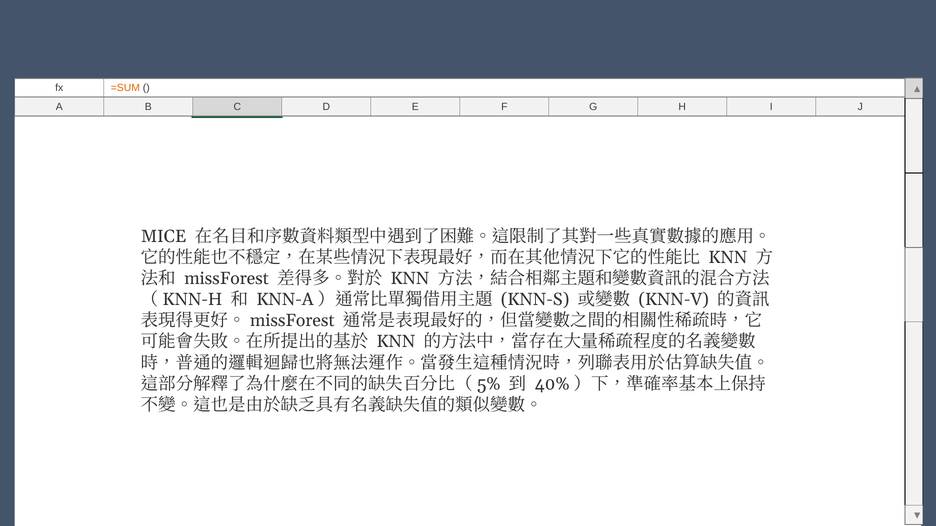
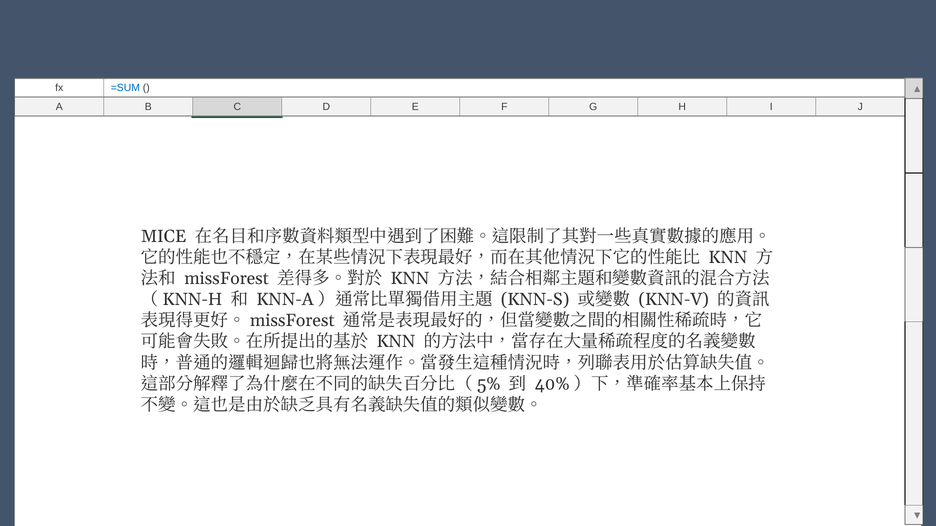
=SUM colour: orange -> blue (125, 88)
